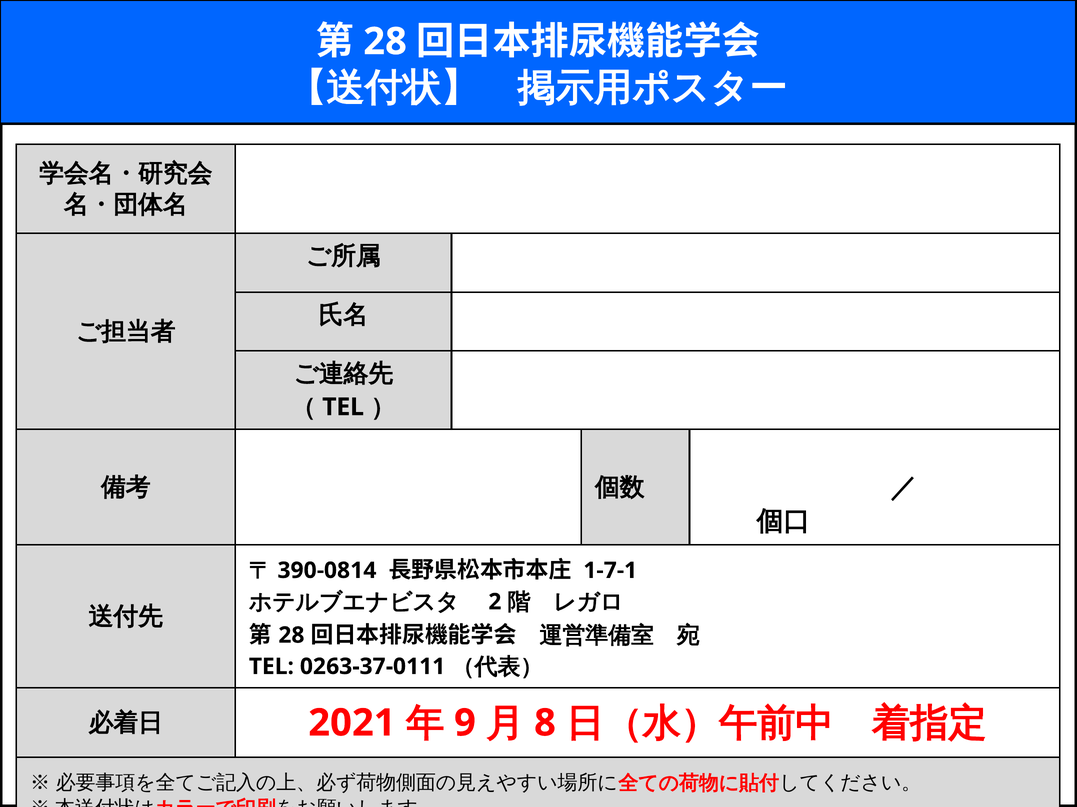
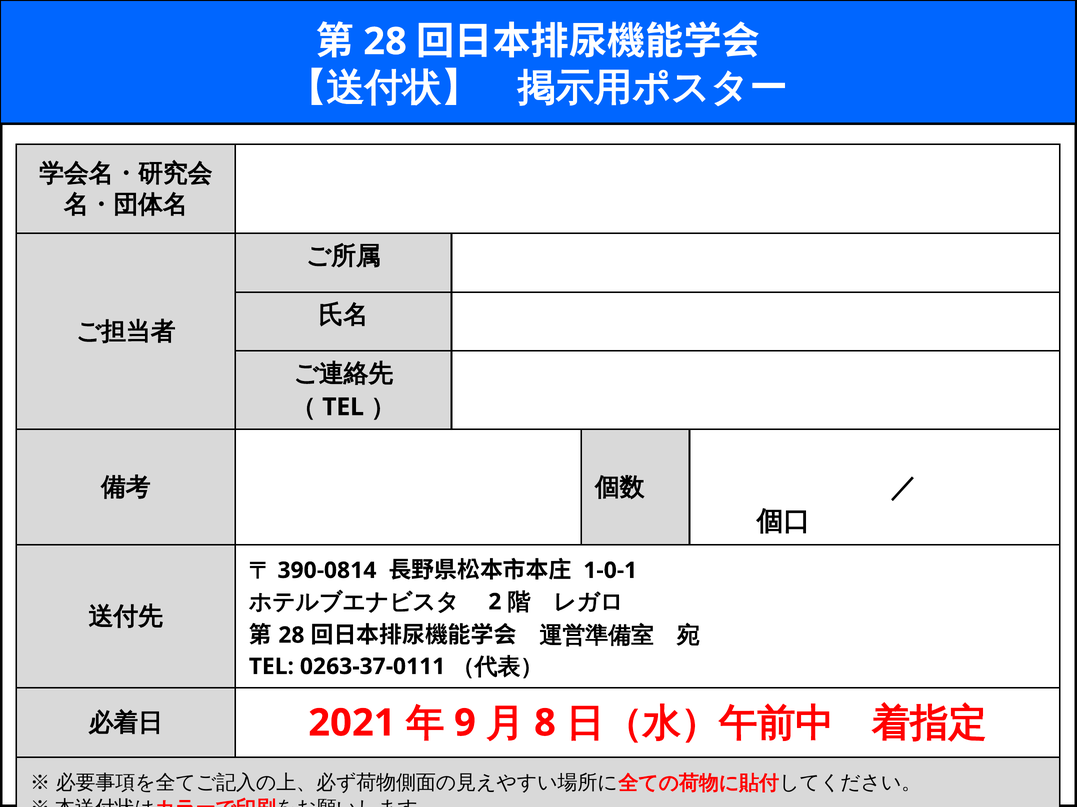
1-7-1: 1-7-1 -> 1-0-1 (610, 571)
